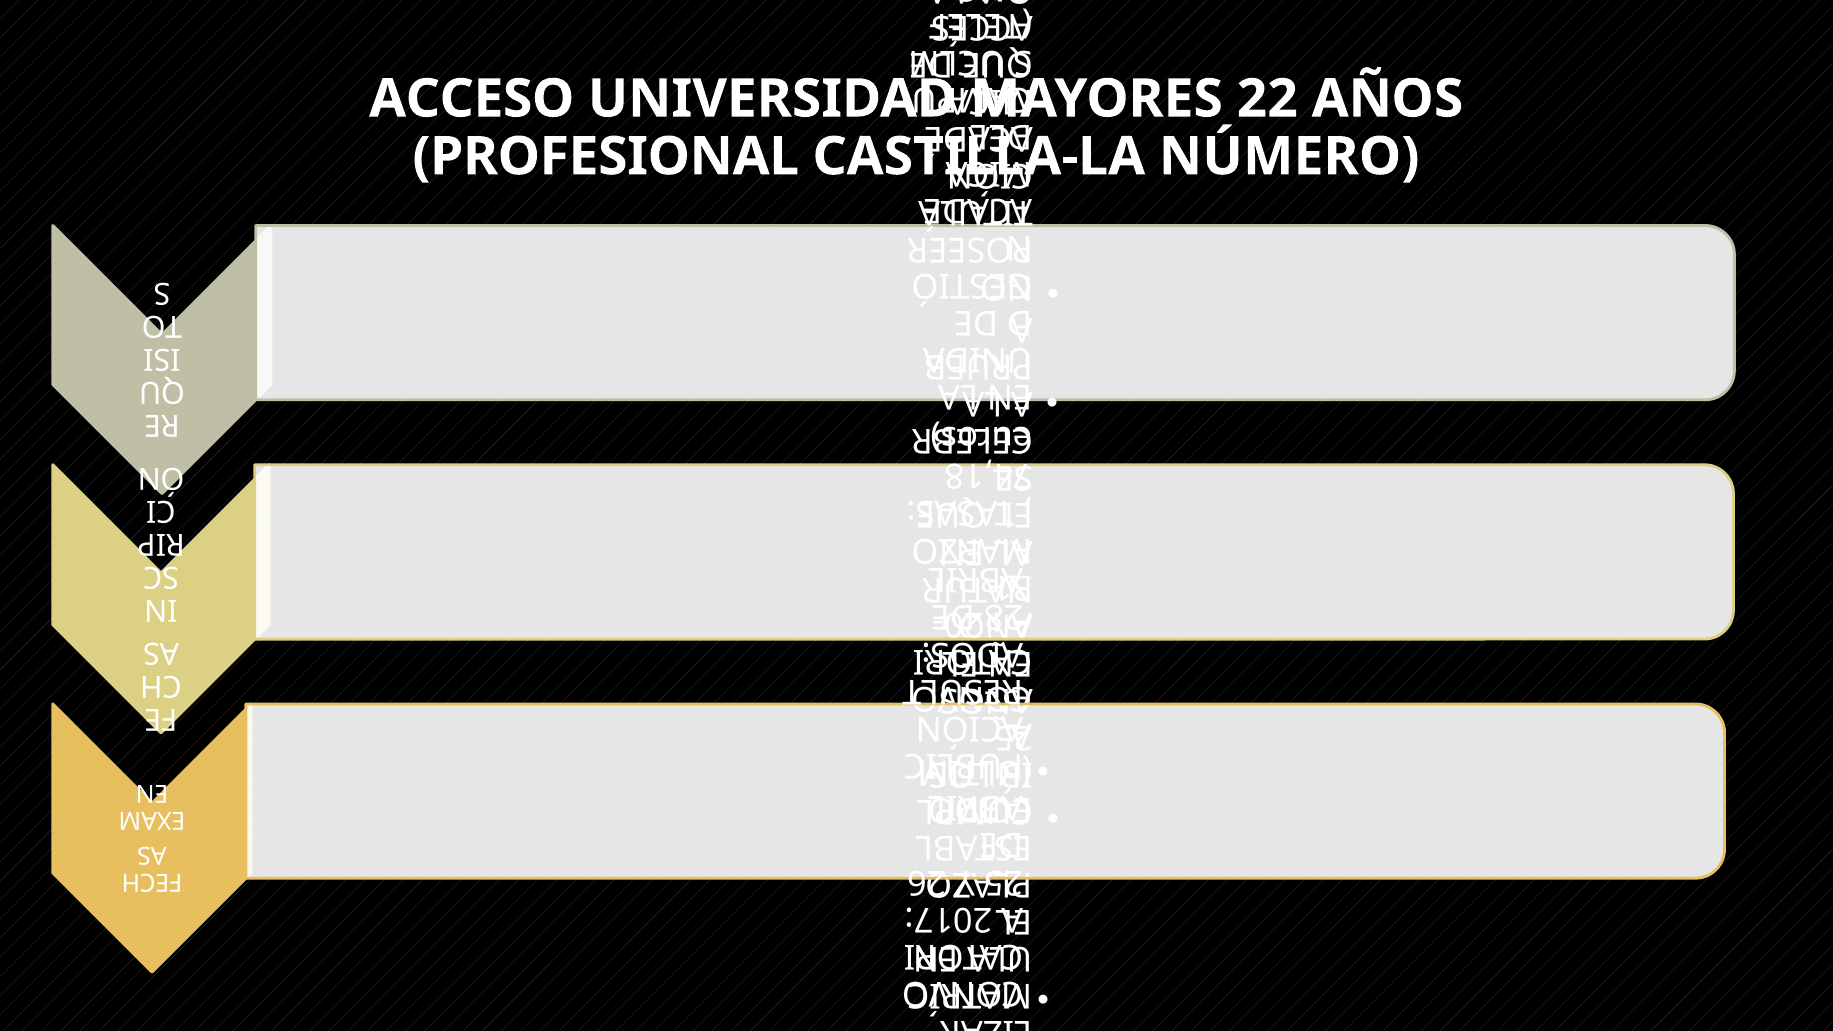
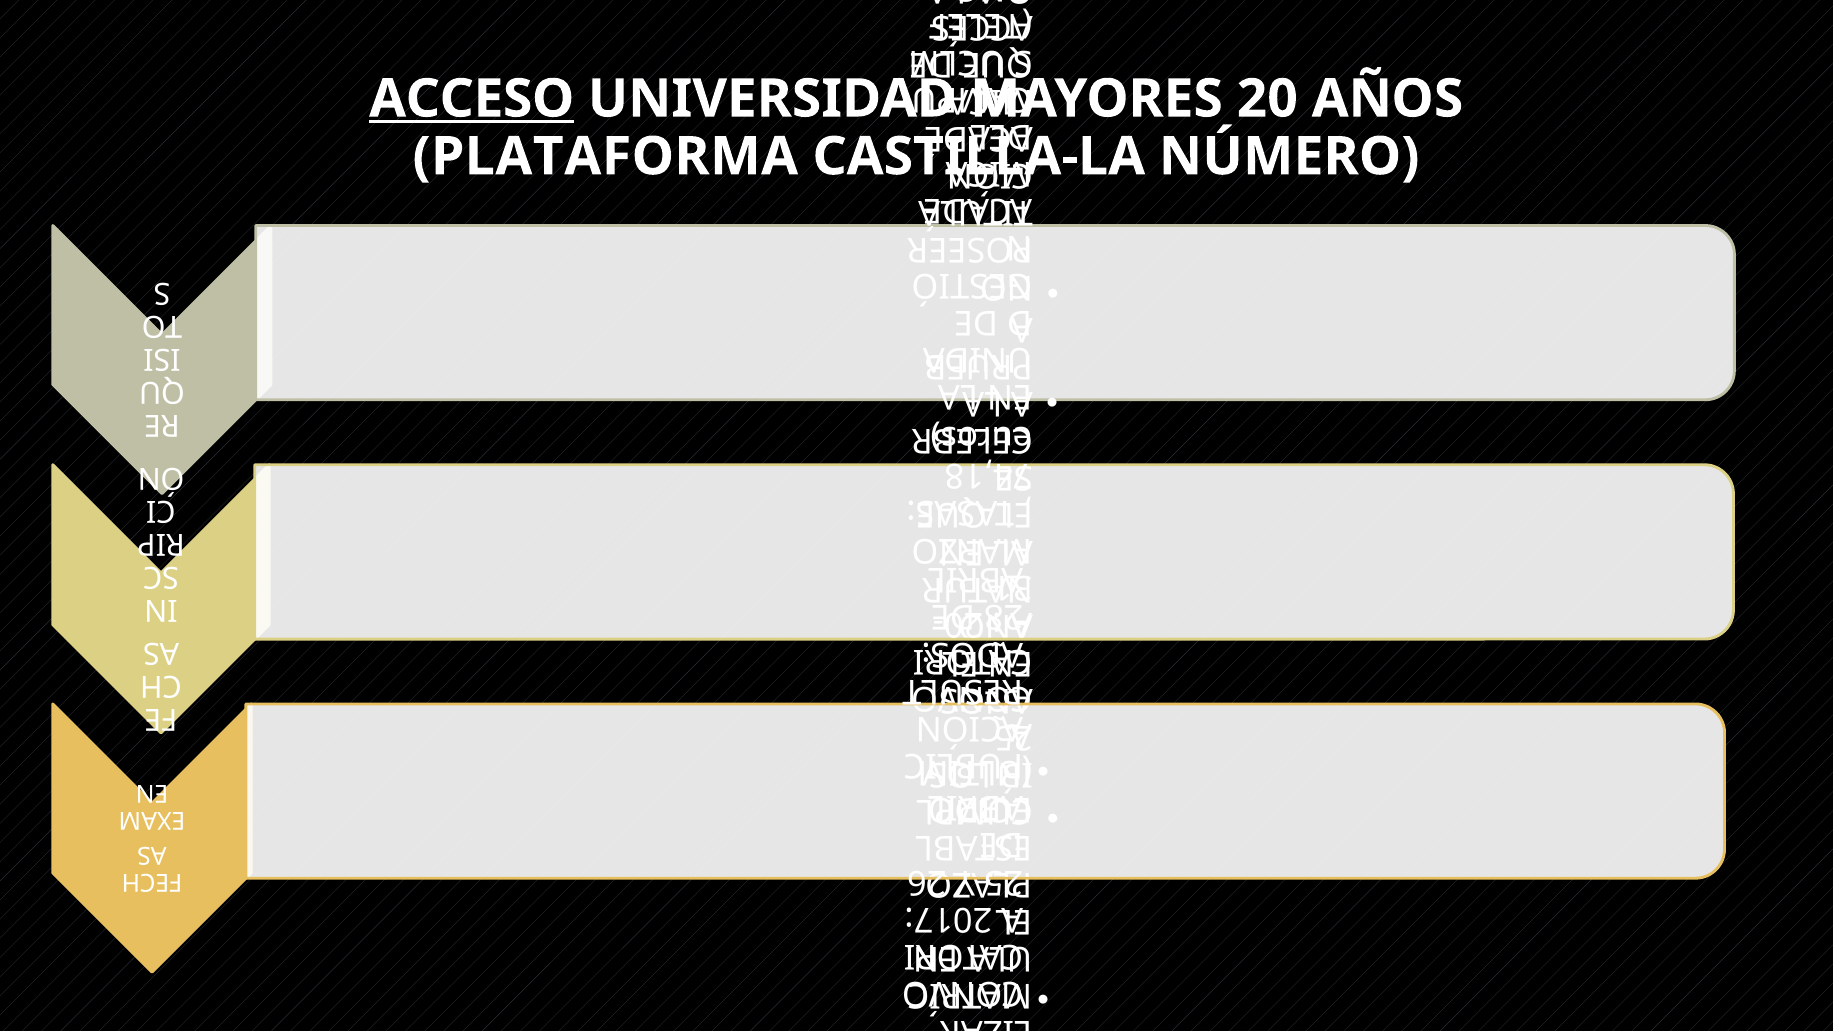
ACCESO underline: none -> present (472, 99)
22: 22 -> 20 (1267, 99)
PROFESIONAL: PROFESIONAL -> PLATAFORMA (605, 157)
